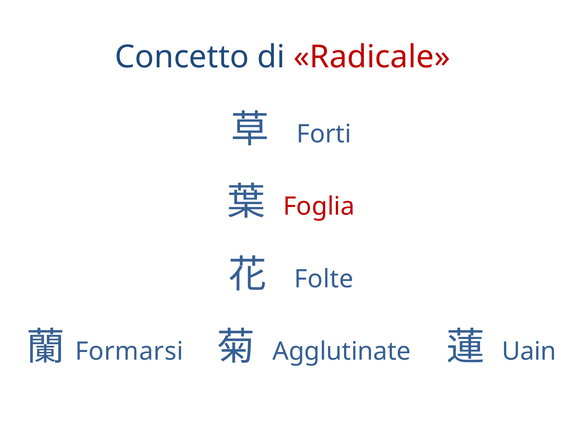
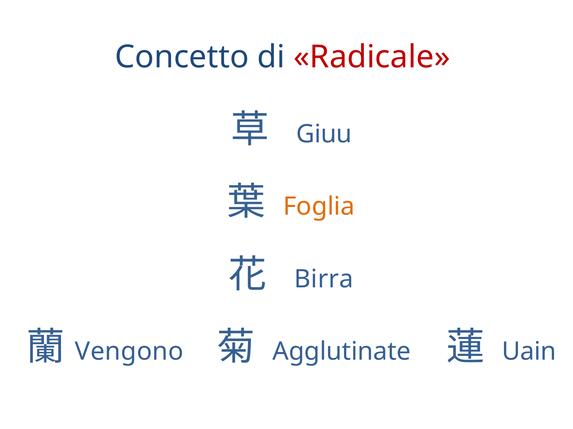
Forti: Forti -> Giuu (324, 134)
Foglia colour: red -> orange (319, 207)
Folte: Folte -> Birra (324, 280)
Formarsi: Formarsi -> Vengono (129, 352)
